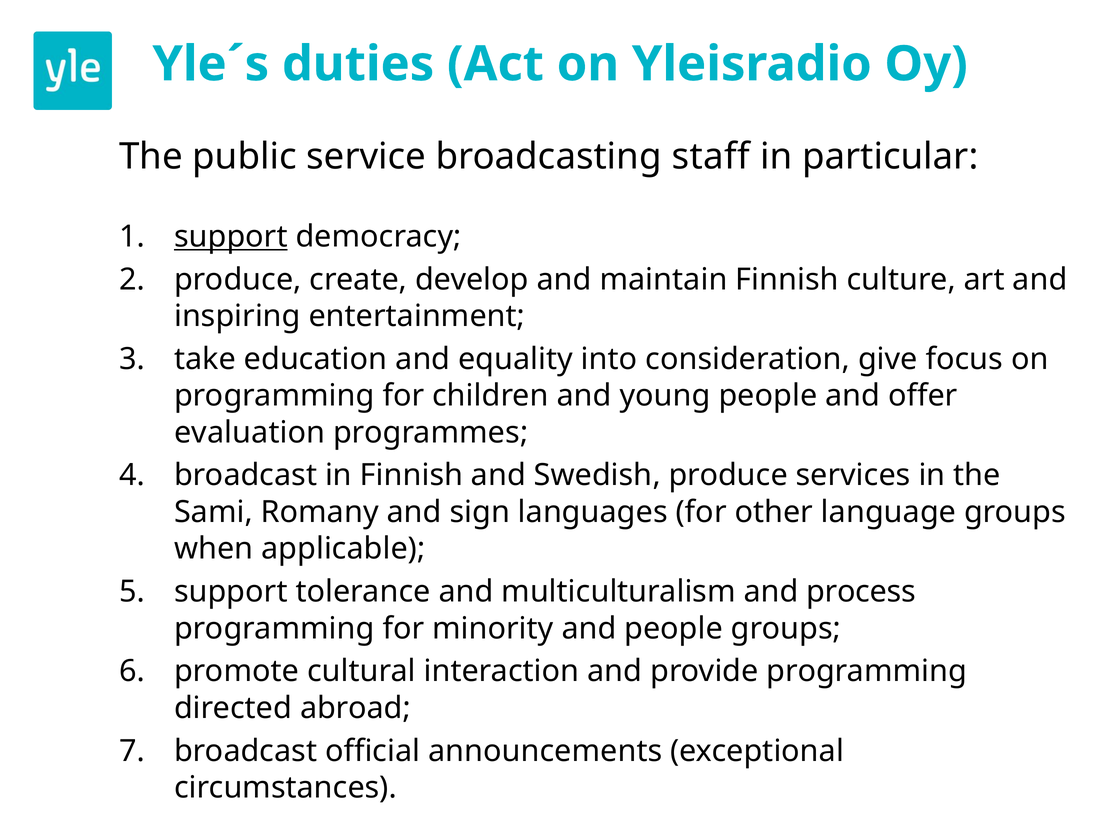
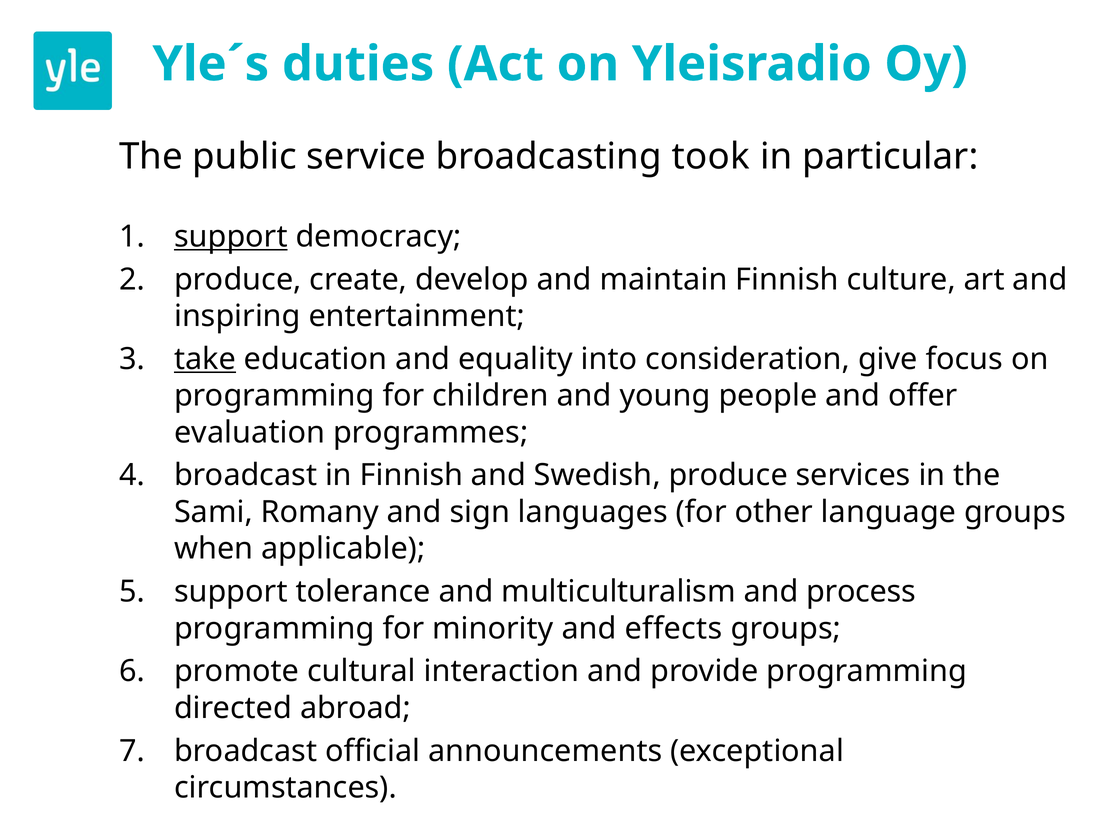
staff: staff -> took (711, 157)
take underline: none -> present (205, 359)
and people: people -> effects (674, 628)
